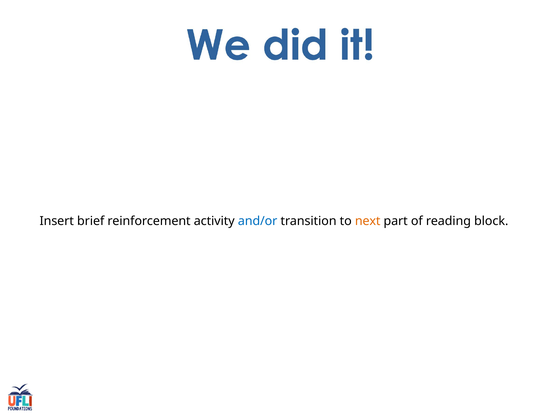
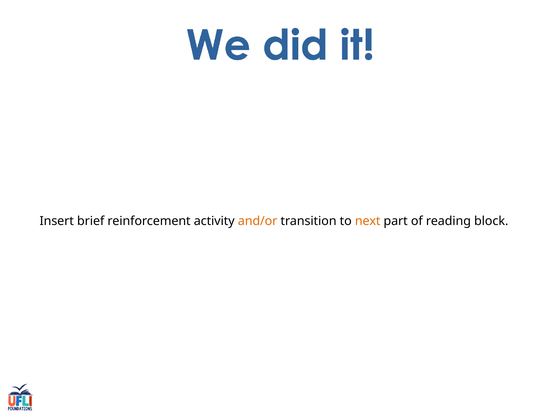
and/or colour: blue -> orange (258, 221)
